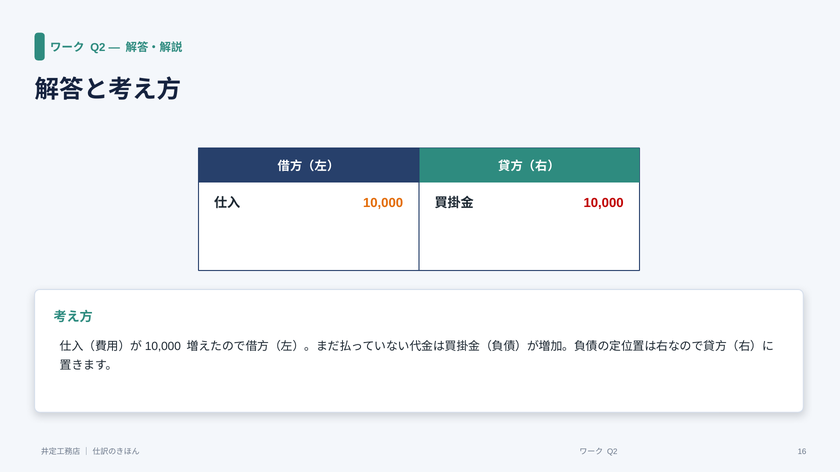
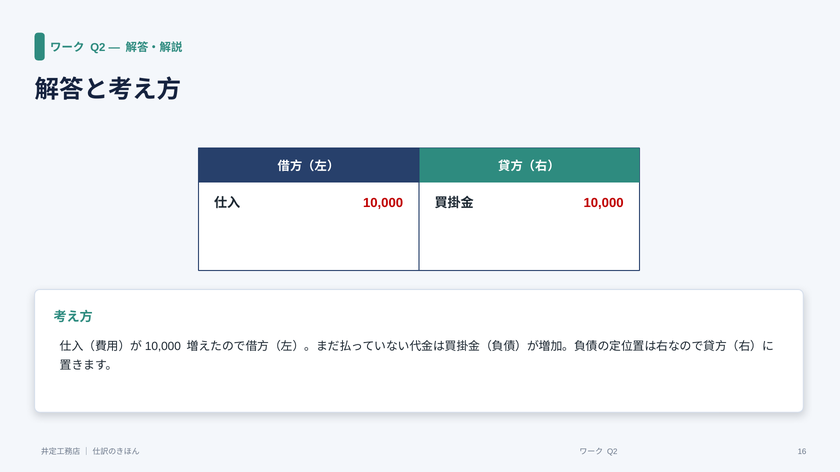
10,000 colour: orange -> red (383, 203)
